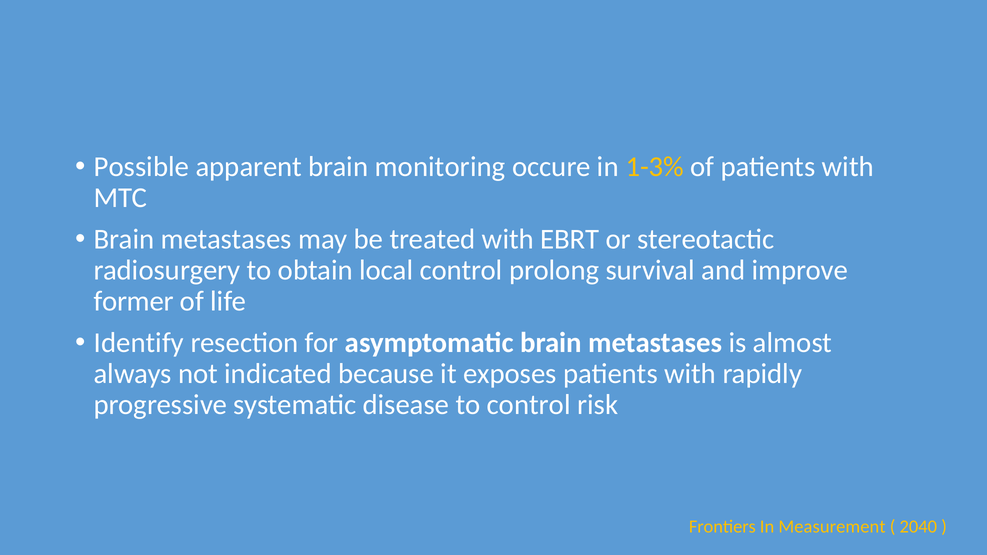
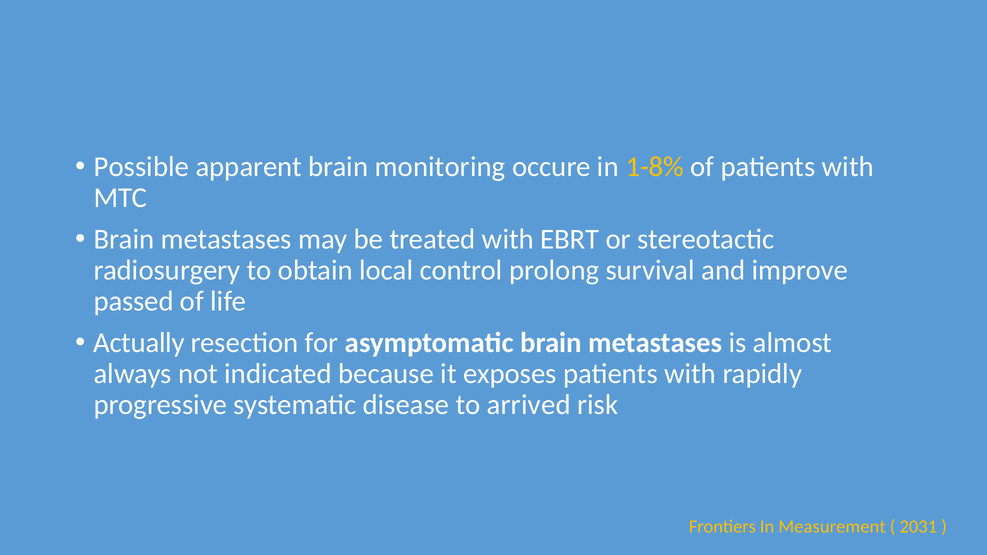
1-3%: 1-3% -> 1-8% (655, 167)
former: former -> passed (134, 302)
Identify: Identify -> Actually (139, 343)
to control: control -> arrived (529, 405)
2040: 2040 -> 2031 (918, 527)
